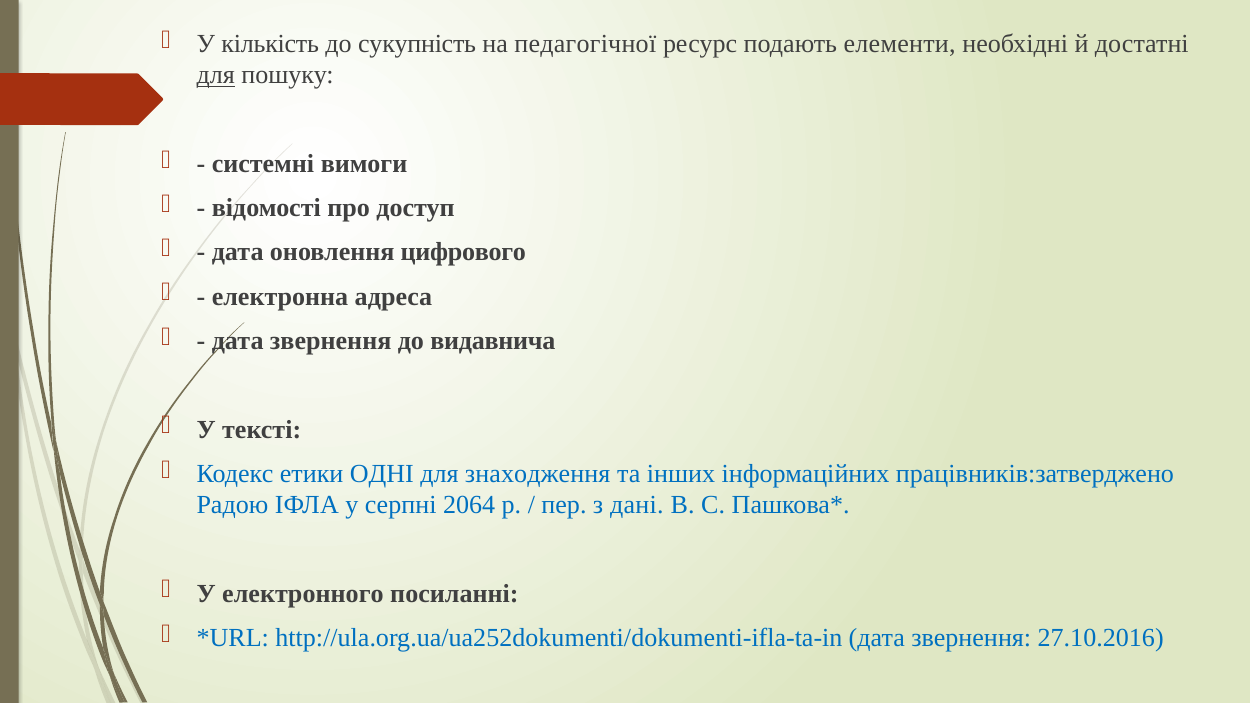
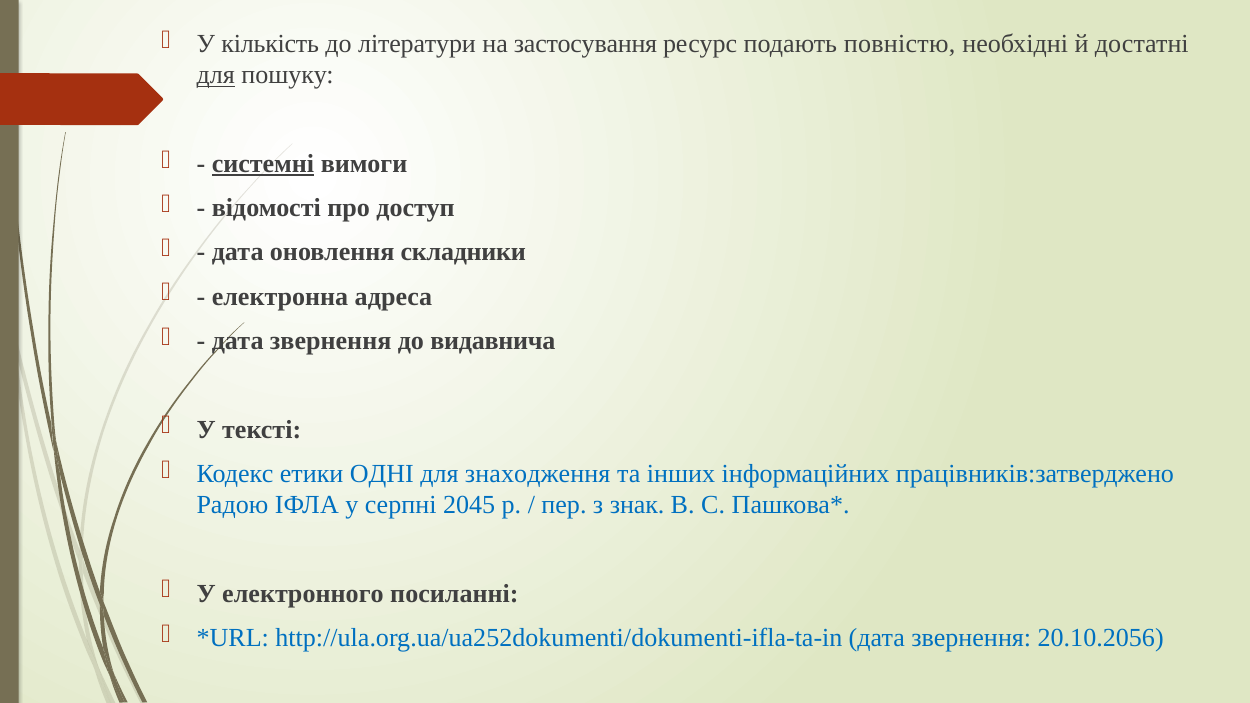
сукупність: сукупність -> літератури (417, 44)
педагогічної: педагогічної -> застосування (586, 44)
елементи: елементи -> повністю (900, 44)
системні underline: none -> present (263, 164)
цифрового: цифрового -> складники (463, 252)
2064: 2064 -> 2045 (469, 505)
дані: дані -> знак (637, 505)
27.10.2016: 27.10.2016 -> 20.10.2056 (1101, 638)
